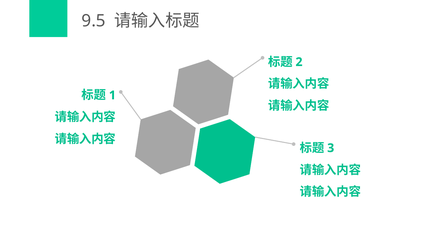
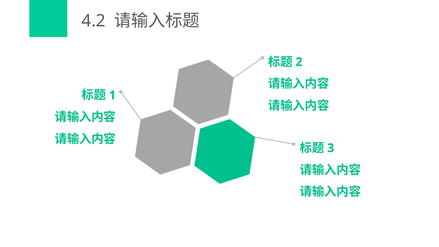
9.5: 9.5 -> 4.2 (94, 21)
